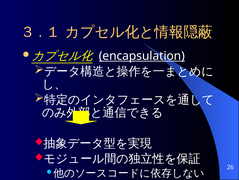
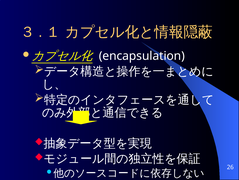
encapsulation underline: present -> none (142, 56)
